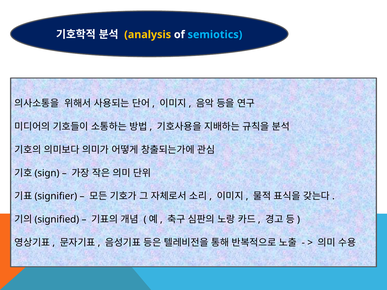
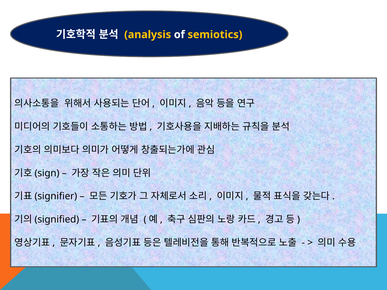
semiotics colour: light blue -> yellow (215, 35)
